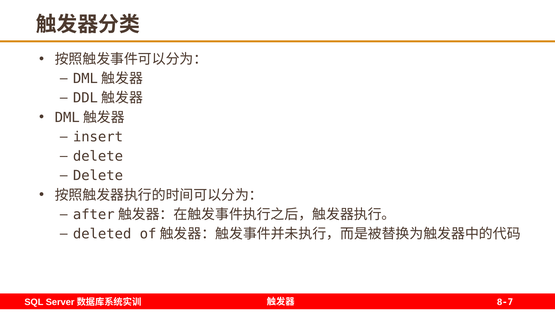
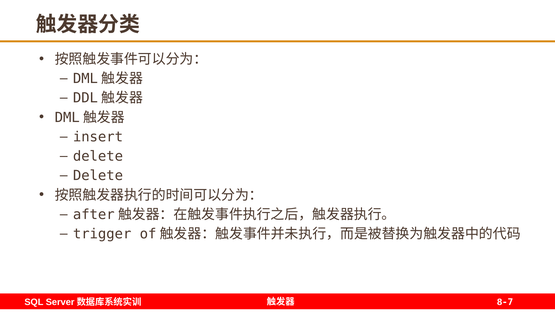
deleted: deleted -> trigger (102, 234)
